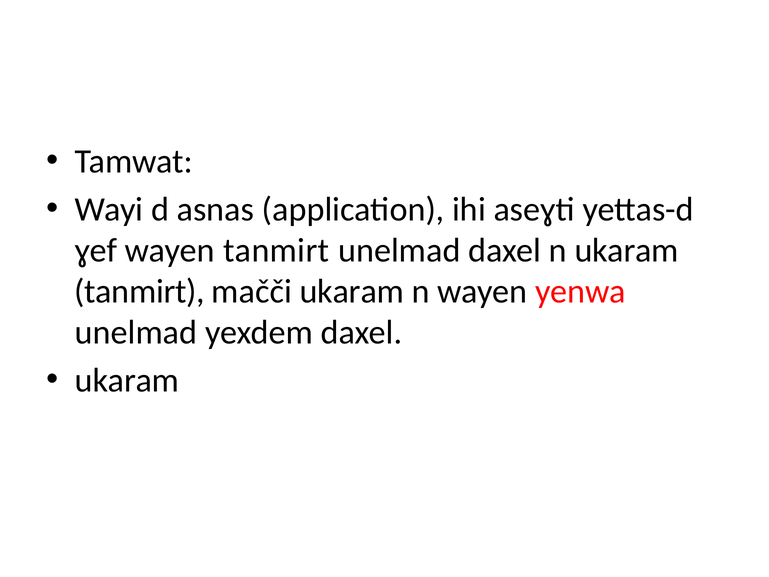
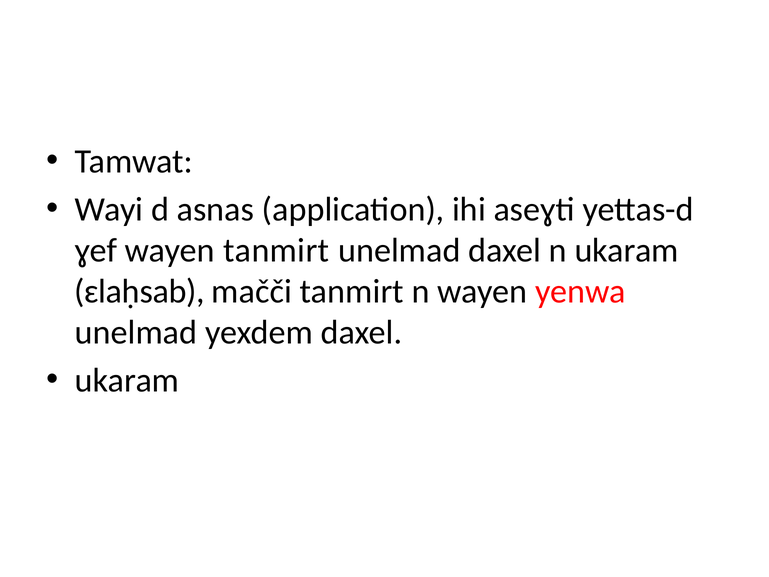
tanmirt: tanmirt -> ɛlaḥsab (140, 291)
mačči ukaram: ukaram -> tanmirt (352, 291)
